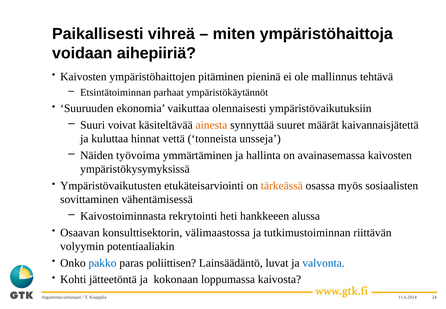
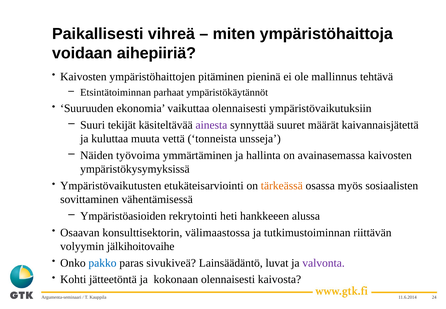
voivat: voivat -> tekijät (122, 125)
ainesta colour: orange -> purple (211, 125)
hinnat: hinnat -> muuta (145, 139)
Kaivostoiminnasta: Kaivostoiminnasta -> Ympäristöasioiden (123, 216)
potentiaaliakin: potentiaaliakin -> jälkihoitovaihe (141, 246)
poliittisen: poliittisen -> sivukiveä (171, 263)
valvonta colour: blue -> purple (324, 263)
kokonaan loppumassa: loppumassa -> olennaisesti (228, 279)
